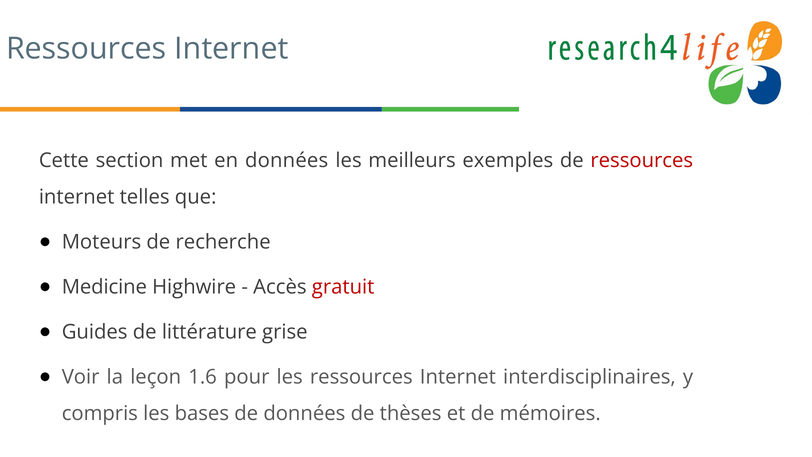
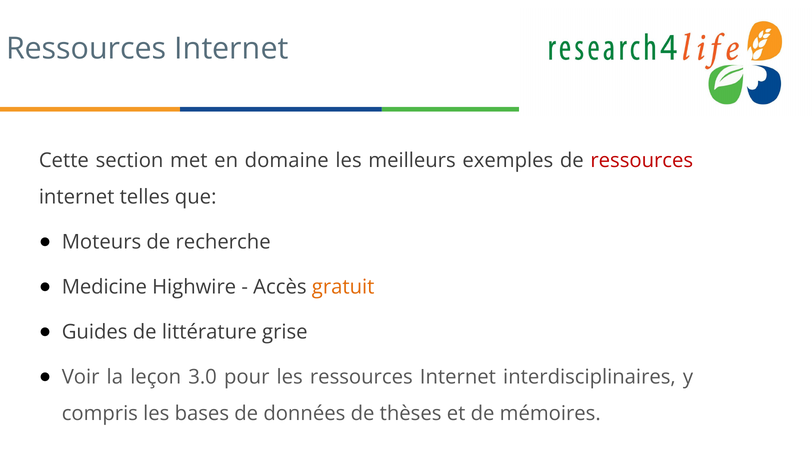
en données: données -> domaine (287, 160)
gratuit colour: red -> orange (343, 287)
1.6: 1.6 -> 3.0 (203, 377)
